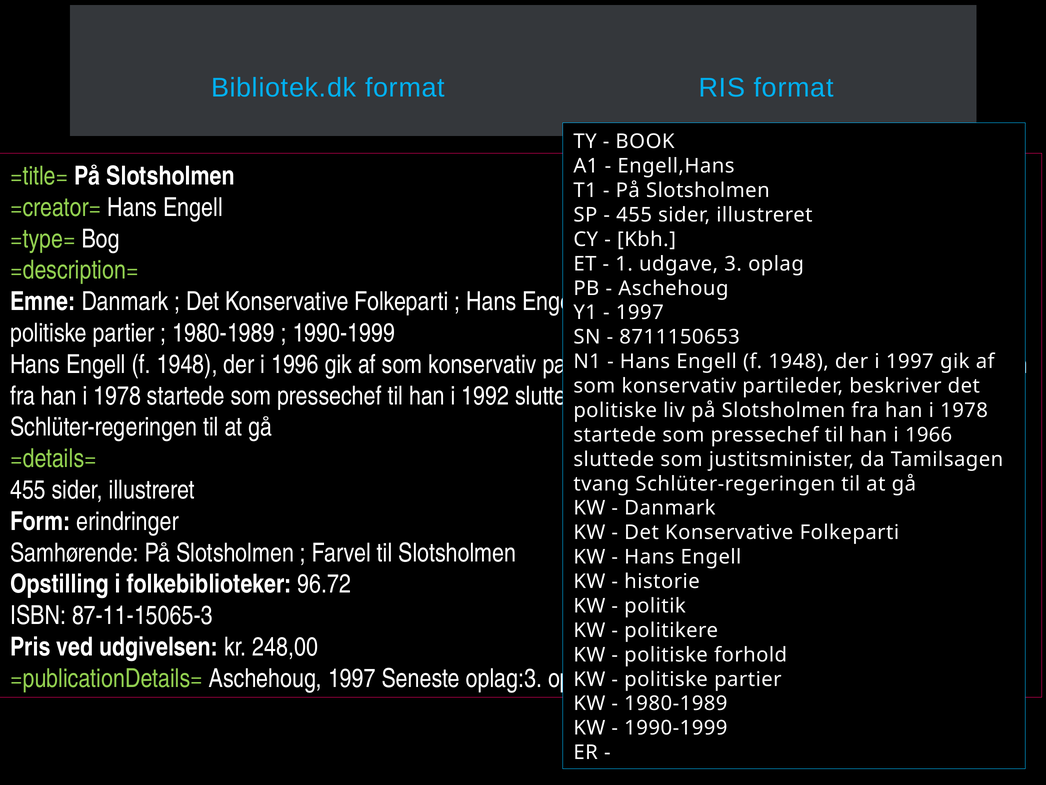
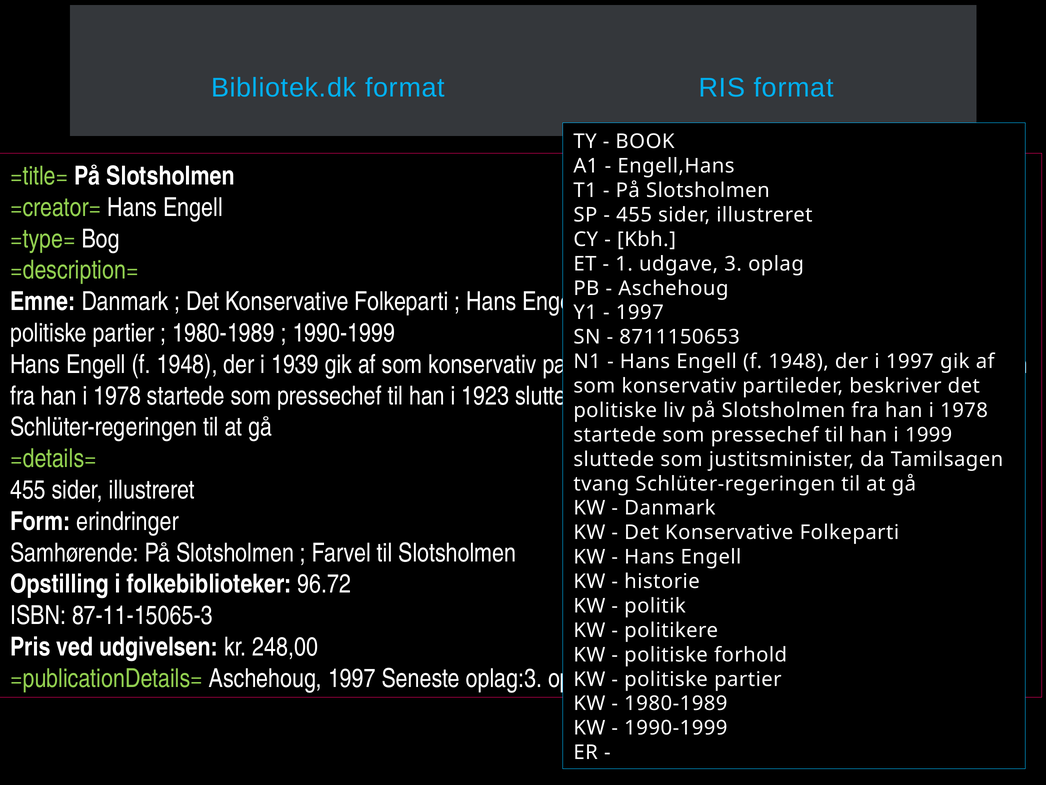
1996: 1996 -> 1939 (295, 364)
1992: 1992 -> 1923 (485, 396)
1966: 1966 -> 1999 (929, 435)
